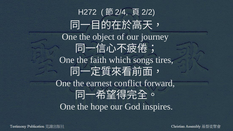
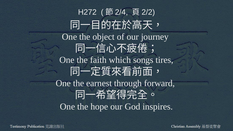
conflict: conflict -> through (128, 83)
